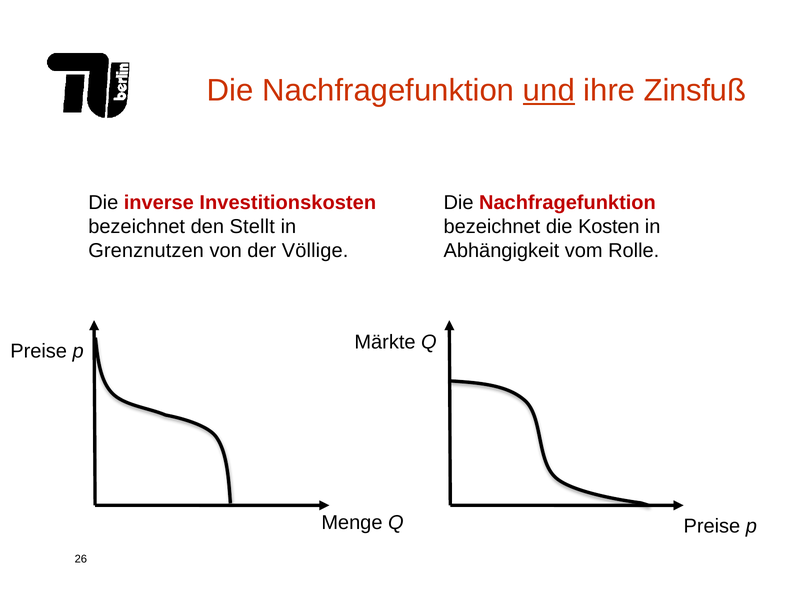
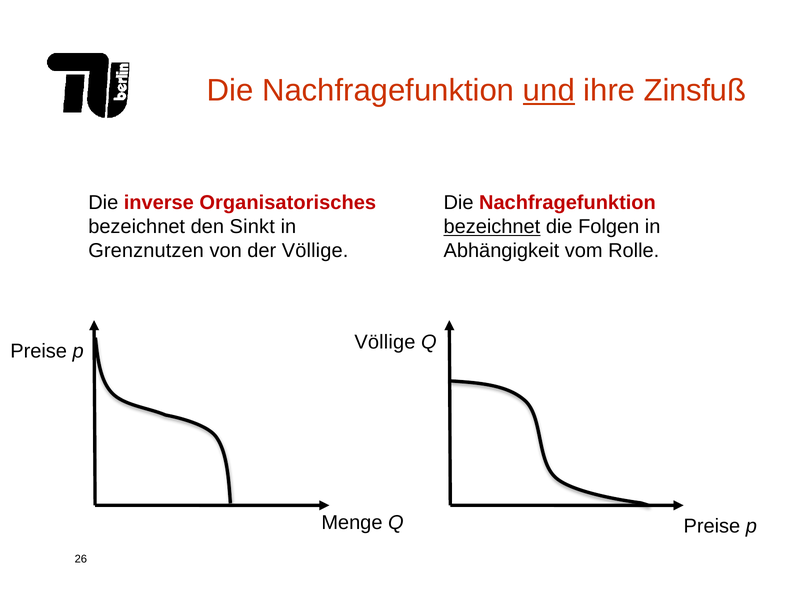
Investitionskosten: Investitionskosten -> Organisatorisches (288, 203)
Stellt: Stellt -> Sinkt (252, 227)
bezeichnet underline: none -> present (492, 227)
Kosten: Kosten -> Folgen (609, 227)
Märkte: Märkte -> Völlige (385, 342)
